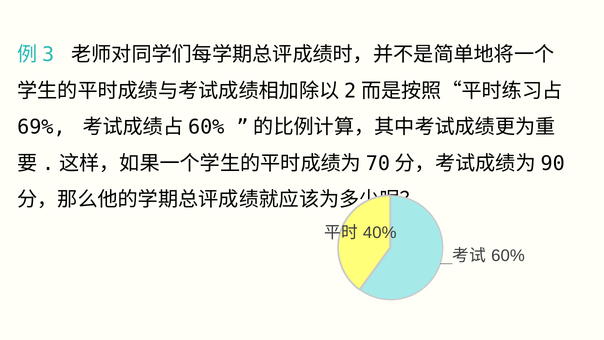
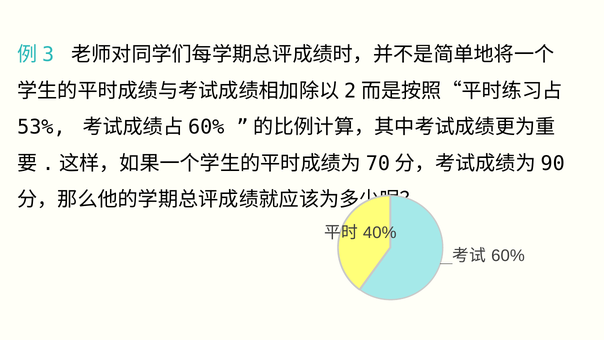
69%: 69% -> 53% (41, 127)
